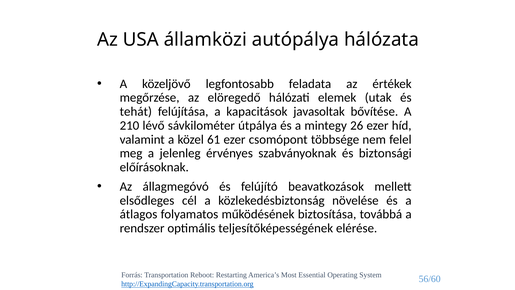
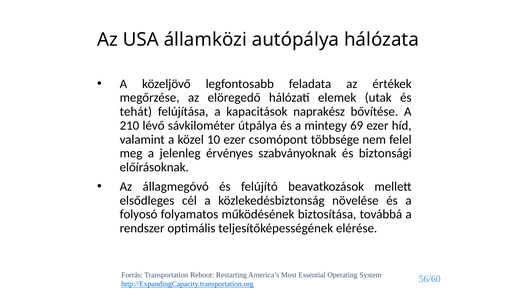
javasoltak: javasoltak -> naprakész (319, 112)
26: 26 -> 69 (357, 125)
61: 61 -> 10 (214, 139)
átlagos: átlagos -> folyosó (139, 214)
